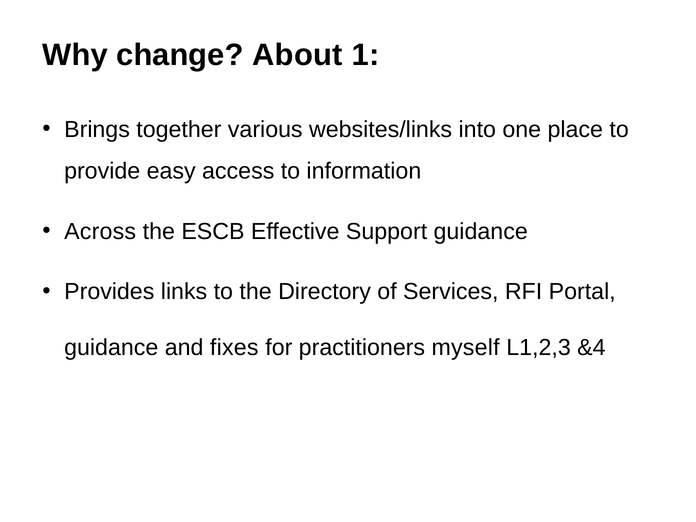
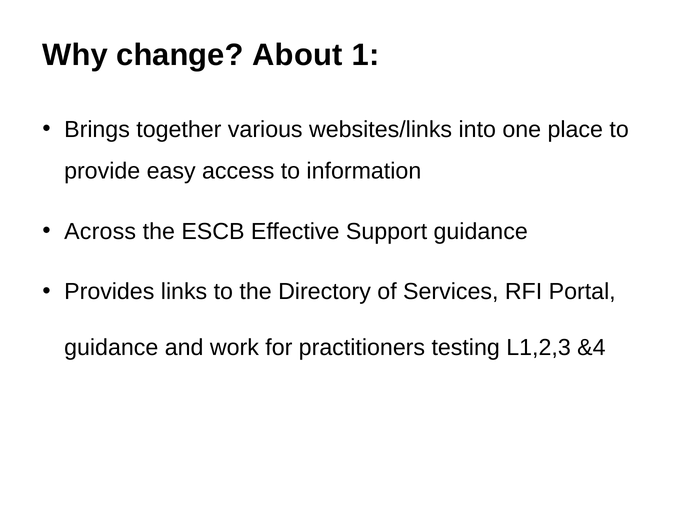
fixes: fixes -> work (234, 347)
myself: myself -> testing (466, 347)
